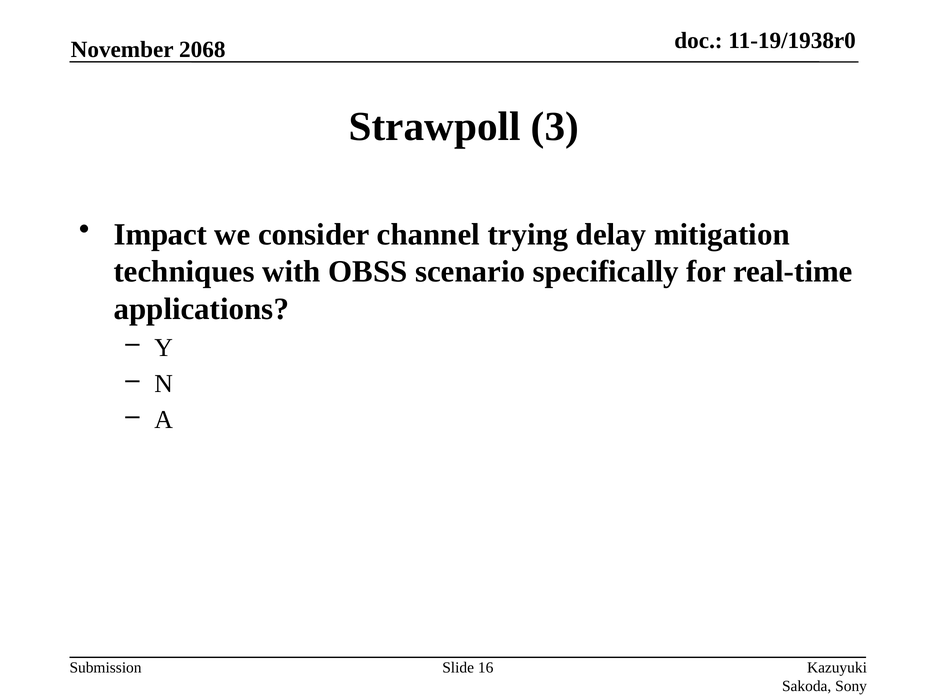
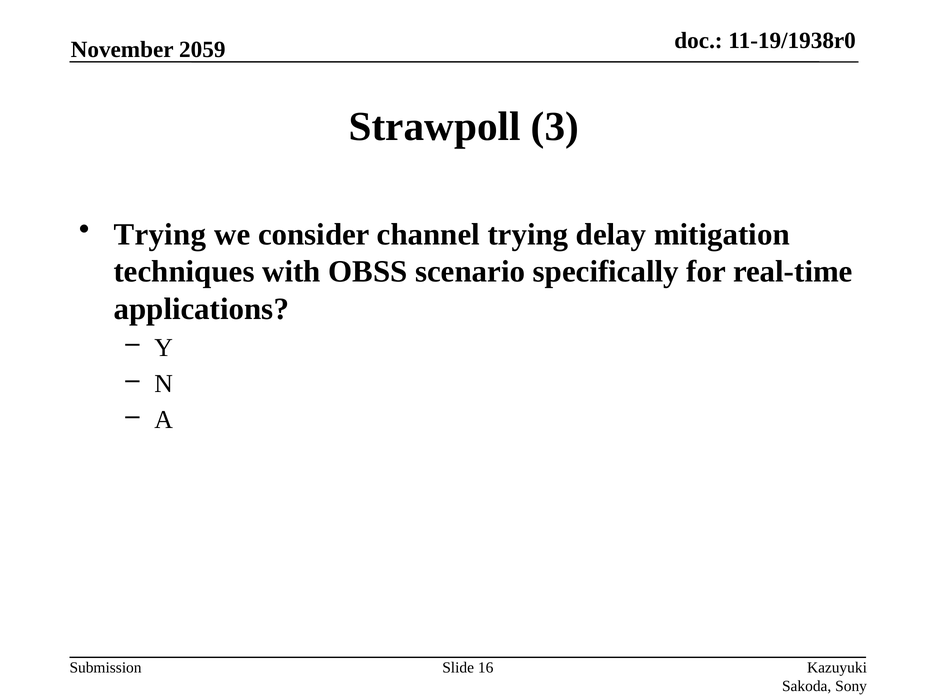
2068: 2068 -> 2059 (202, 50)
Impact: Impact -> Trying (160, 235)
